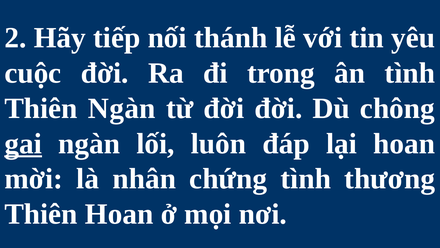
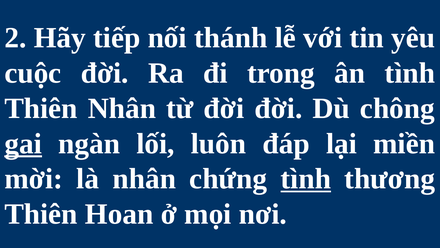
Thiên Ngàn: Ngàn -> Nhân (122, 108)
lại hoan: hoan -> miền (404, 143)
tình underline: none -> present (306, 179)
